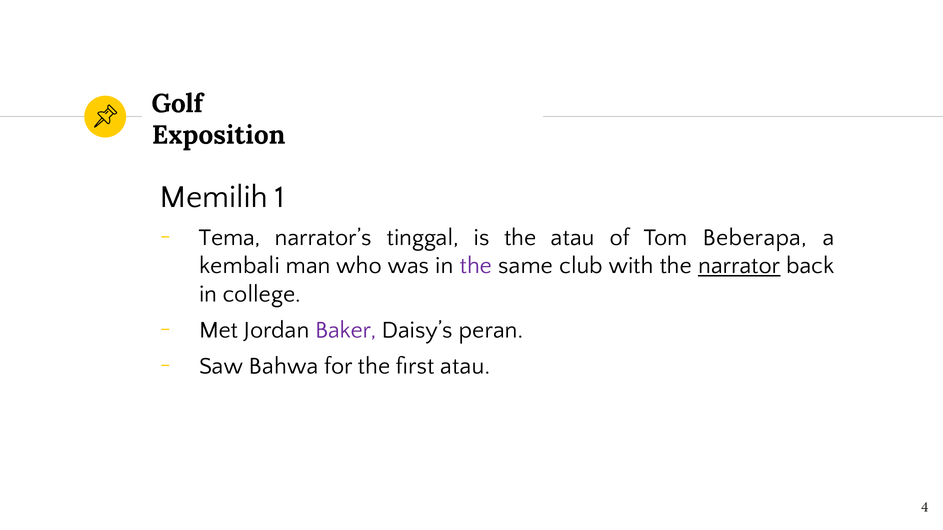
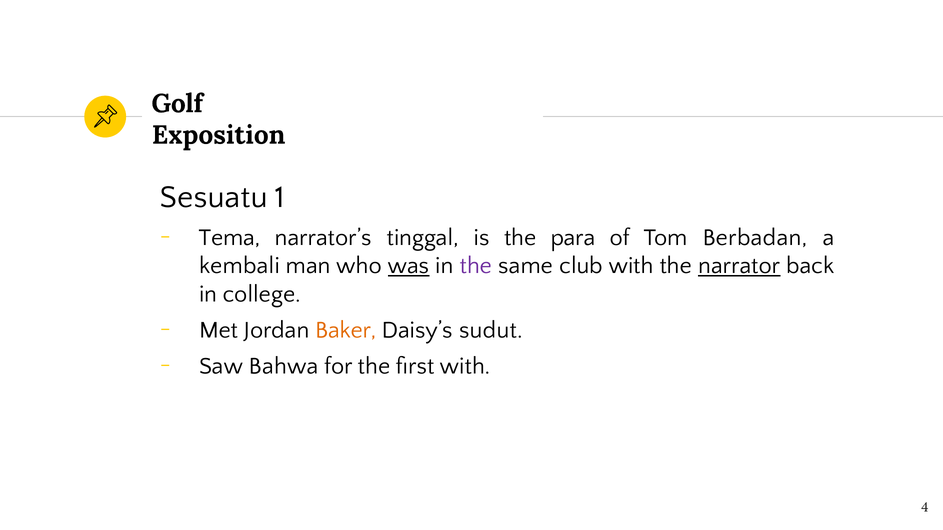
Memilih: Memilih -> Sesuatu (214, 197)
the atau: atau -> para (573, 238)
Beberapa: Beberapa -> Berbadan (755, 238)
was underline: none -> present (409, 266)
Baker colour: purple -> orange (346, 330)
peran: peran -> sudut (491, 330)
first atau: atau -> with (465, 366)
